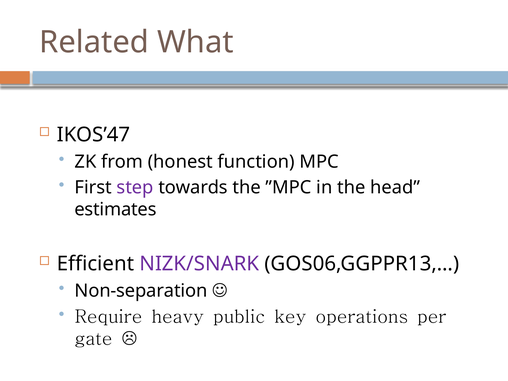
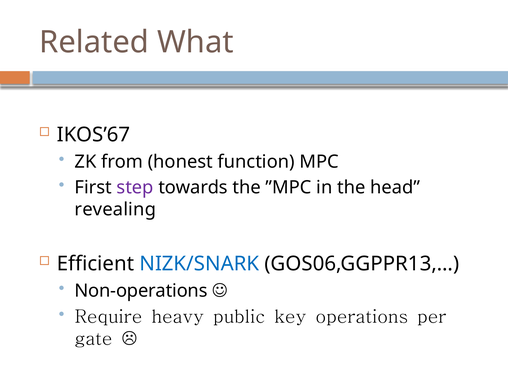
IKOS’47: IKOS’47 -> IKOS’67 (94, 135)
estimates: estimates -> revealing (115, 210)
NIZK/SNARK colour: purple -> blue (199, 264)
Non-separation: Non-separation -> Non-operations (141, 291)
